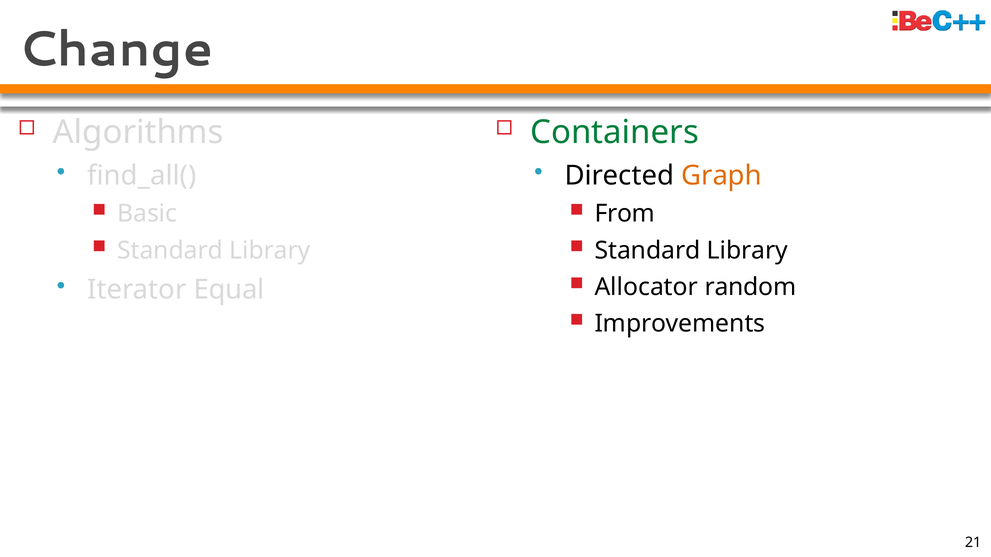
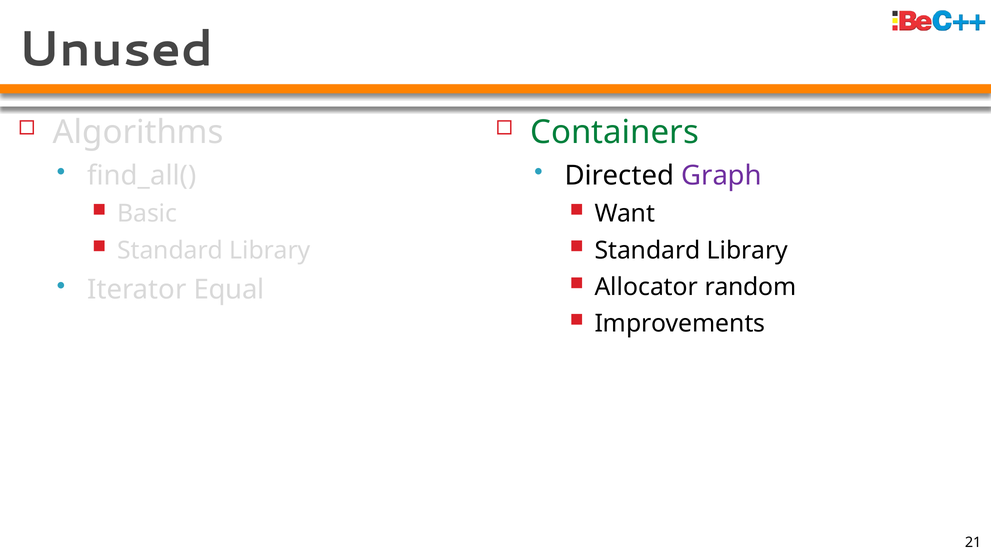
Change: Change -> Unused (116, 49)
Graph colour: orange -> purple (722, 176)
From: From -> Want (625, 214)
